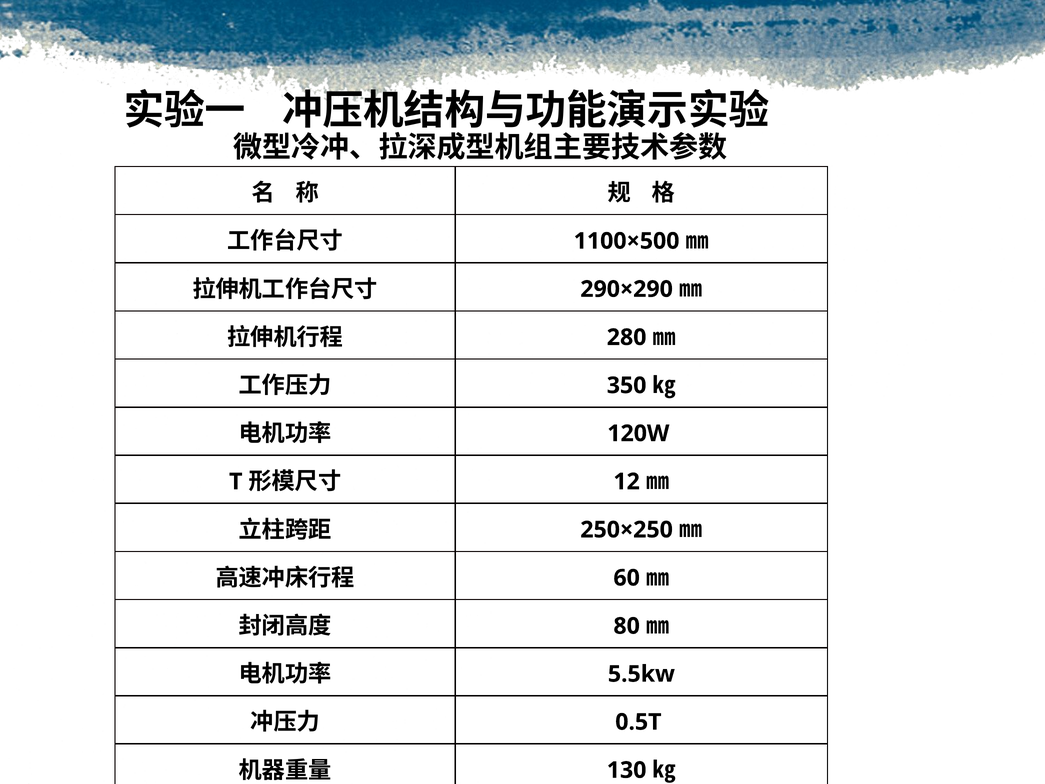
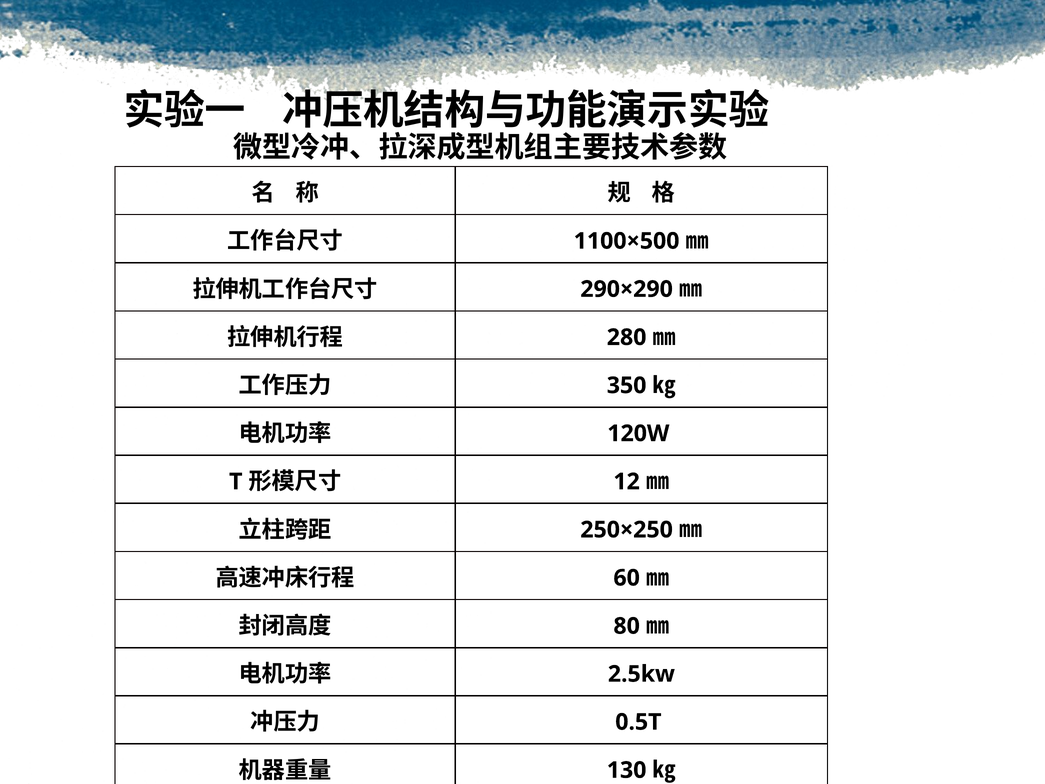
5.5kw: 5.5kw -> 2.5kw (641, 674)
